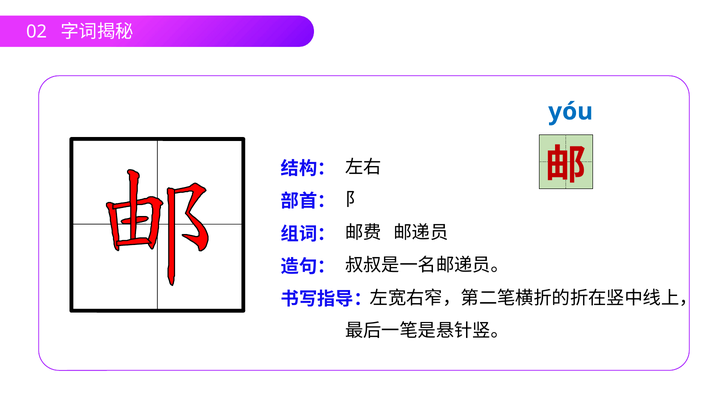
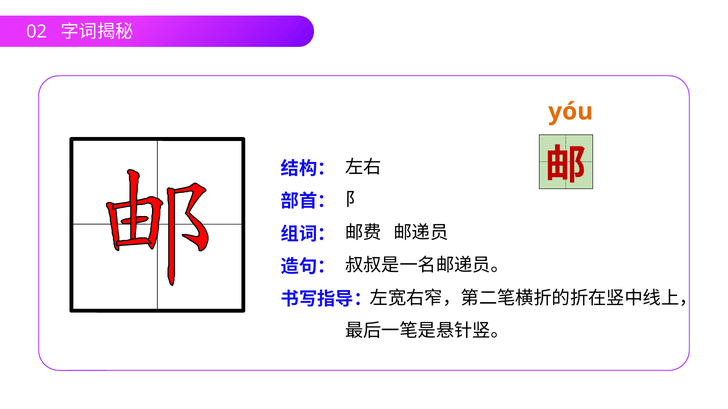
yóu colour: blue -> orange (571, 112)
